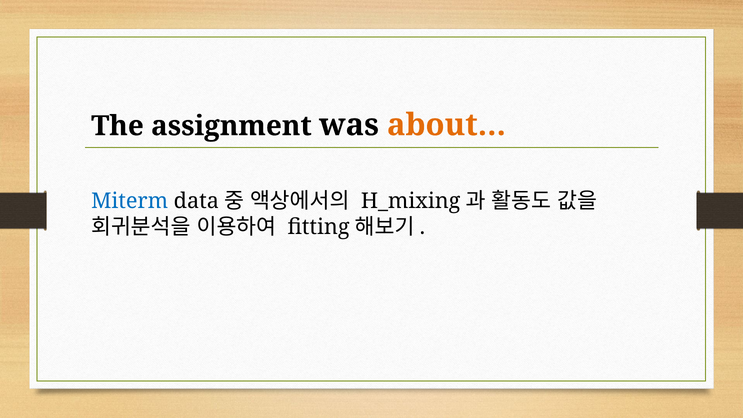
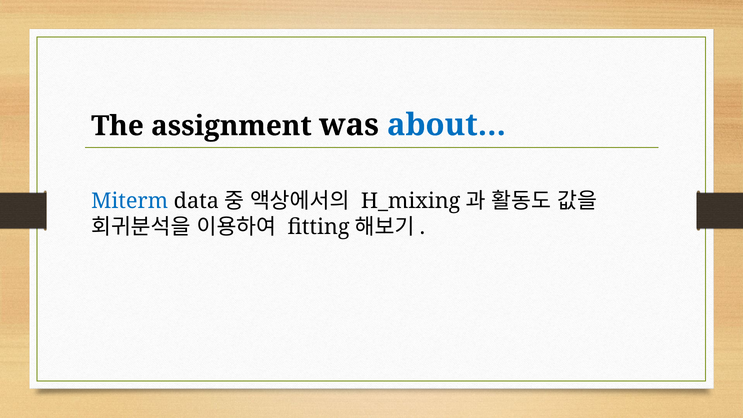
about… colour: orange -> blue (446, 125)
